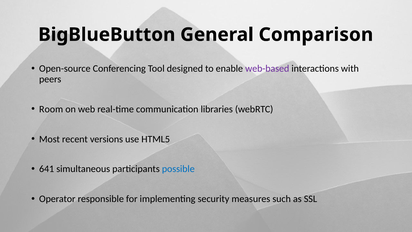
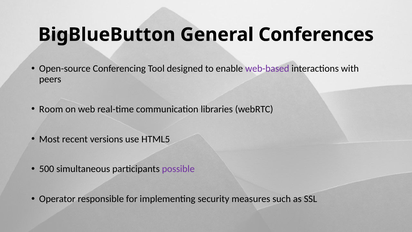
Comparison: Comparison -> Conferences (316, 35)
641: 641 -> 500 (47, 169)
possible colour: blue -> purple (178, 169)
